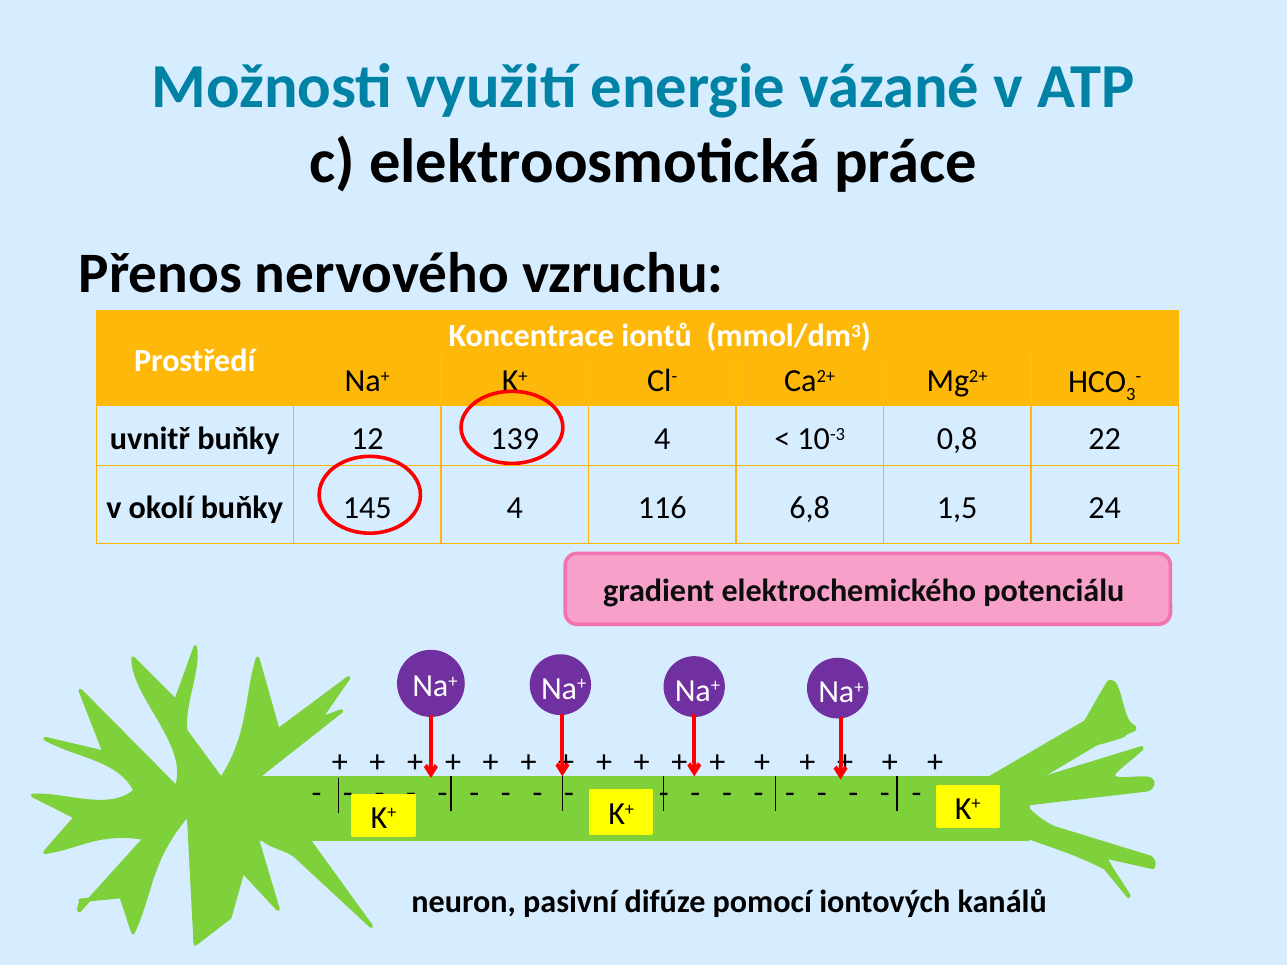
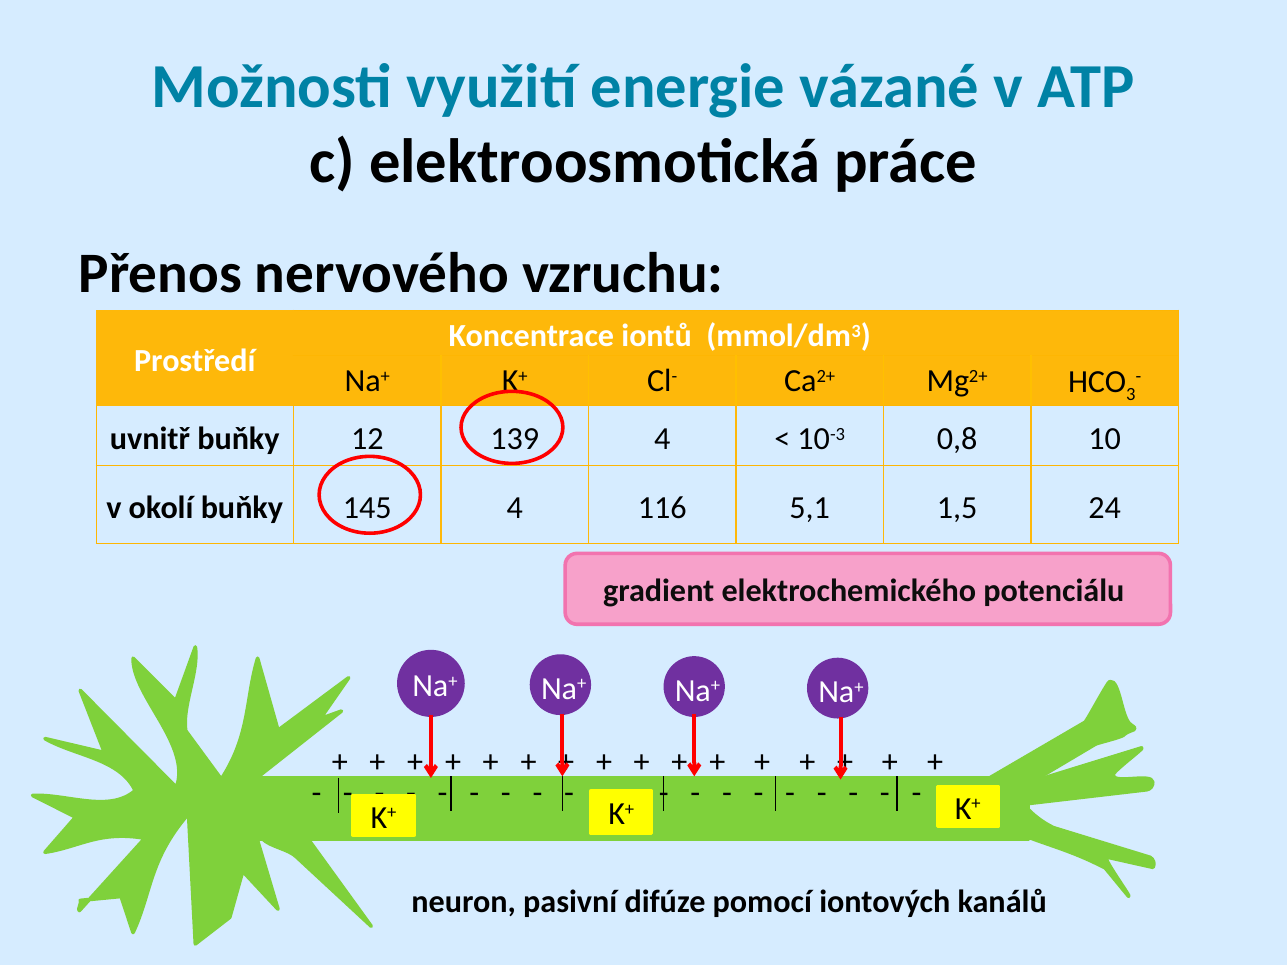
22: 22 -> 10 (1105, 439)
6,8: 6,8 -> 5,1 (810, 508)
